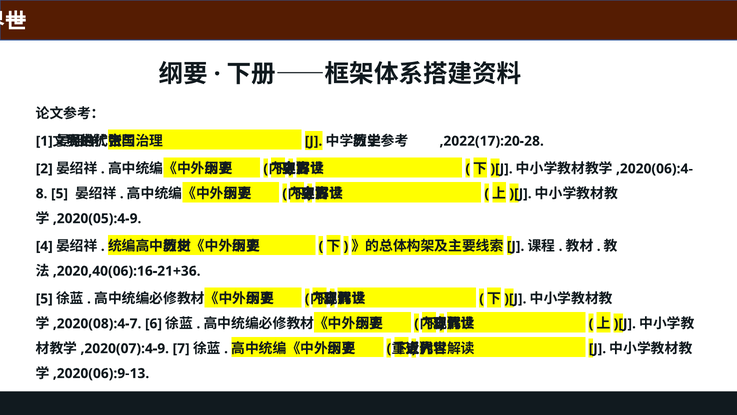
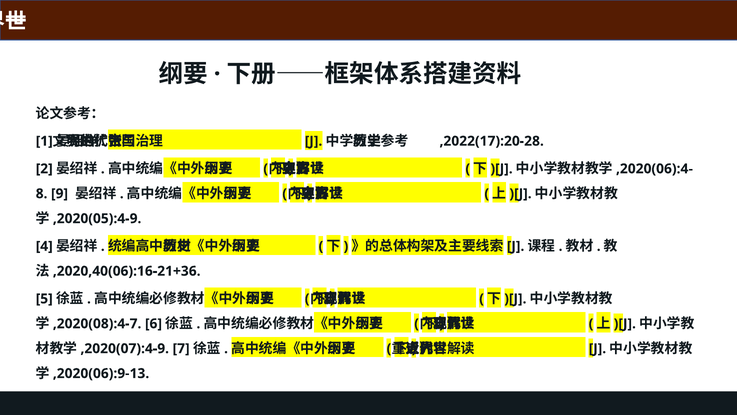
5: 5 -> 9 (60, 193)
